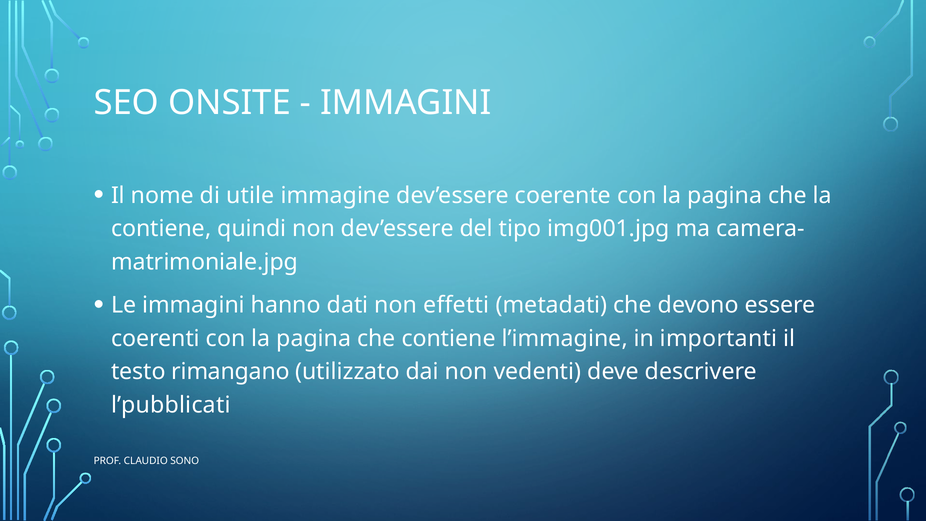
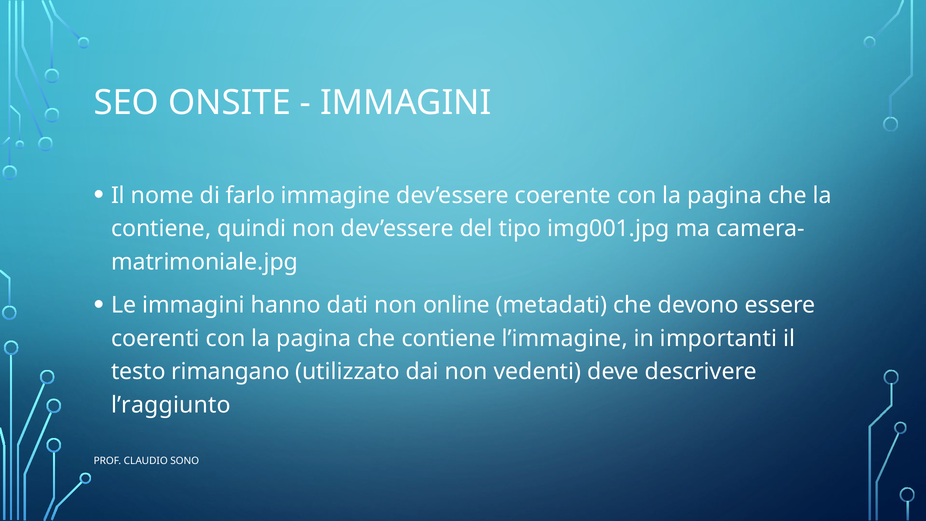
utile: utile -> farlo (250, 195)
effetti: effetti -> online (457, 305)
l’pubblicati: l’pubblicati -> l’raggiunto (171, 405)
